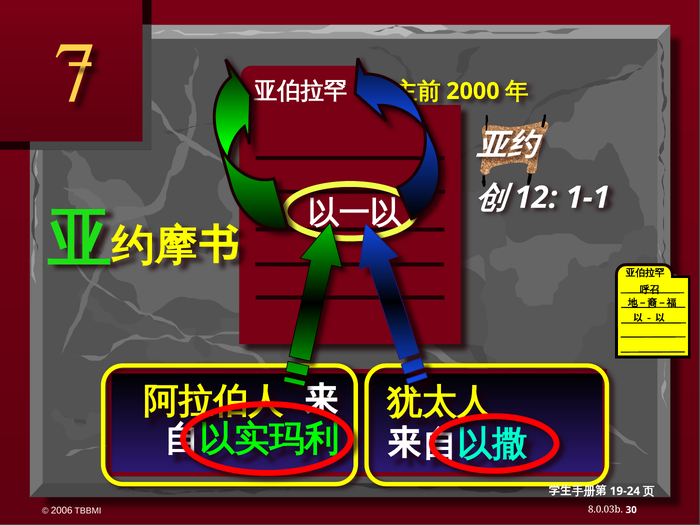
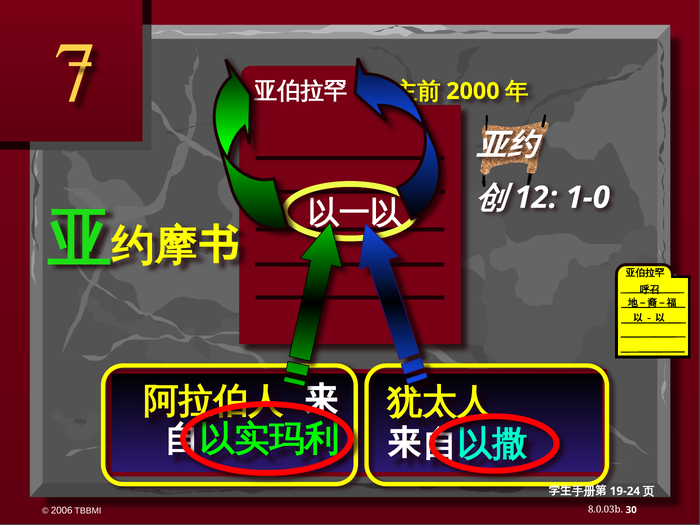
1-1: 1-1 -> 1-0 (588, 198)
